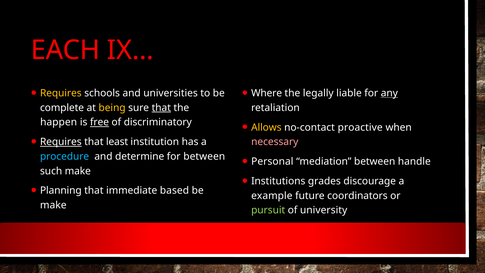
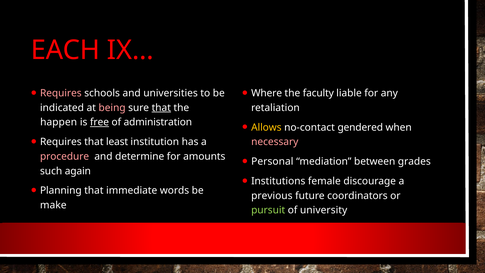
Requires colour: yellow -> pink (61, 93)
legally: legally -> faculty (318, 93)
any underline: present -> none (389, 93)
complete: complete -> indicated (62, 108)
being colour: yellow -> pink (112, 108)
discriminatory: discriminatory -> administration (158, 122)
proactive: proactive -> gendered (360, 127)
Requires underline: present -> none (61, 142)
procedure colour: light blue -> pink (65, 156)
for between: between -> amounts (204, 156)
handle: handle -> grades (414, 161)
such make: make -> again (78, 171)
grades: grades -> female (324, 181)
based: based -> words (175, 191)
example: example -> previous (272, 196)
